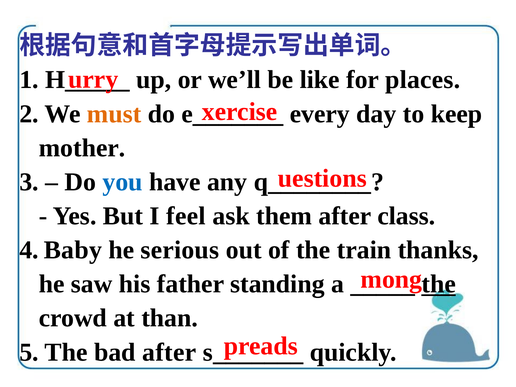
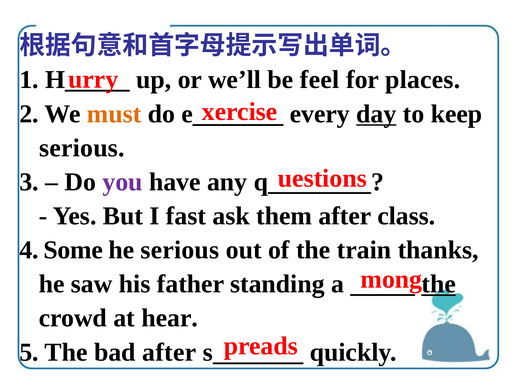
like: like -> feel (320, 80)
day underline: none -> present (376, 114)
mother: mother -> serious (82, 148)
you colour: blue -> purple (123, 182)
feel: feel -> fast (186, 216)
Baby: Baby -> Some (73, 250)
than: than -> hear (170, 318)
